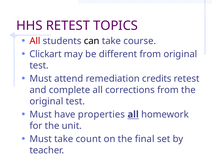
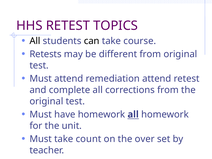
All colour: red -> black (35, 41)
Clickart: Clickart -> Retests (46, 54)
remediation credits: credits -> attend (157, 79)
have properties: properties -> homework (101, 114)
final: final -> over (145, 139)
